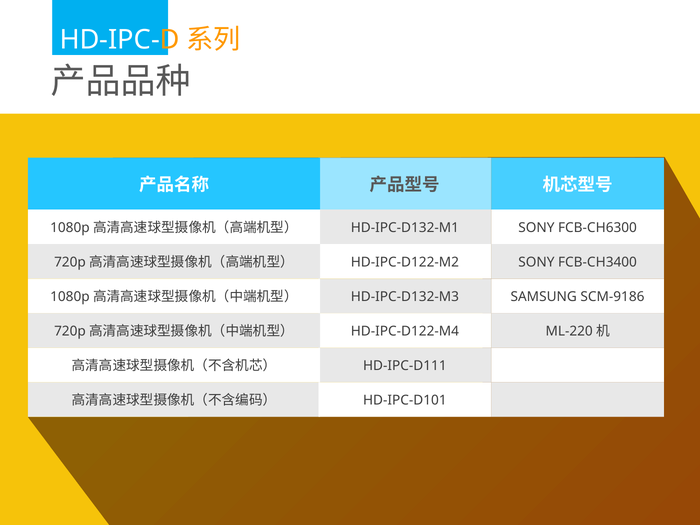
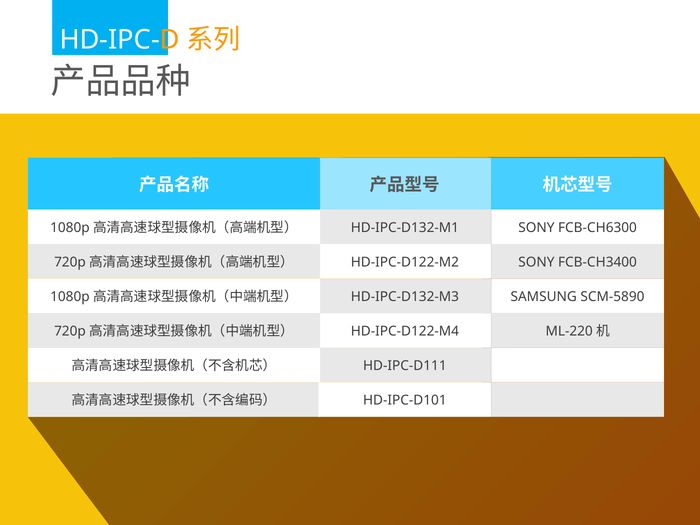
SCM-9186: SCM-9186 -> SCM-5890 (612, 297)
